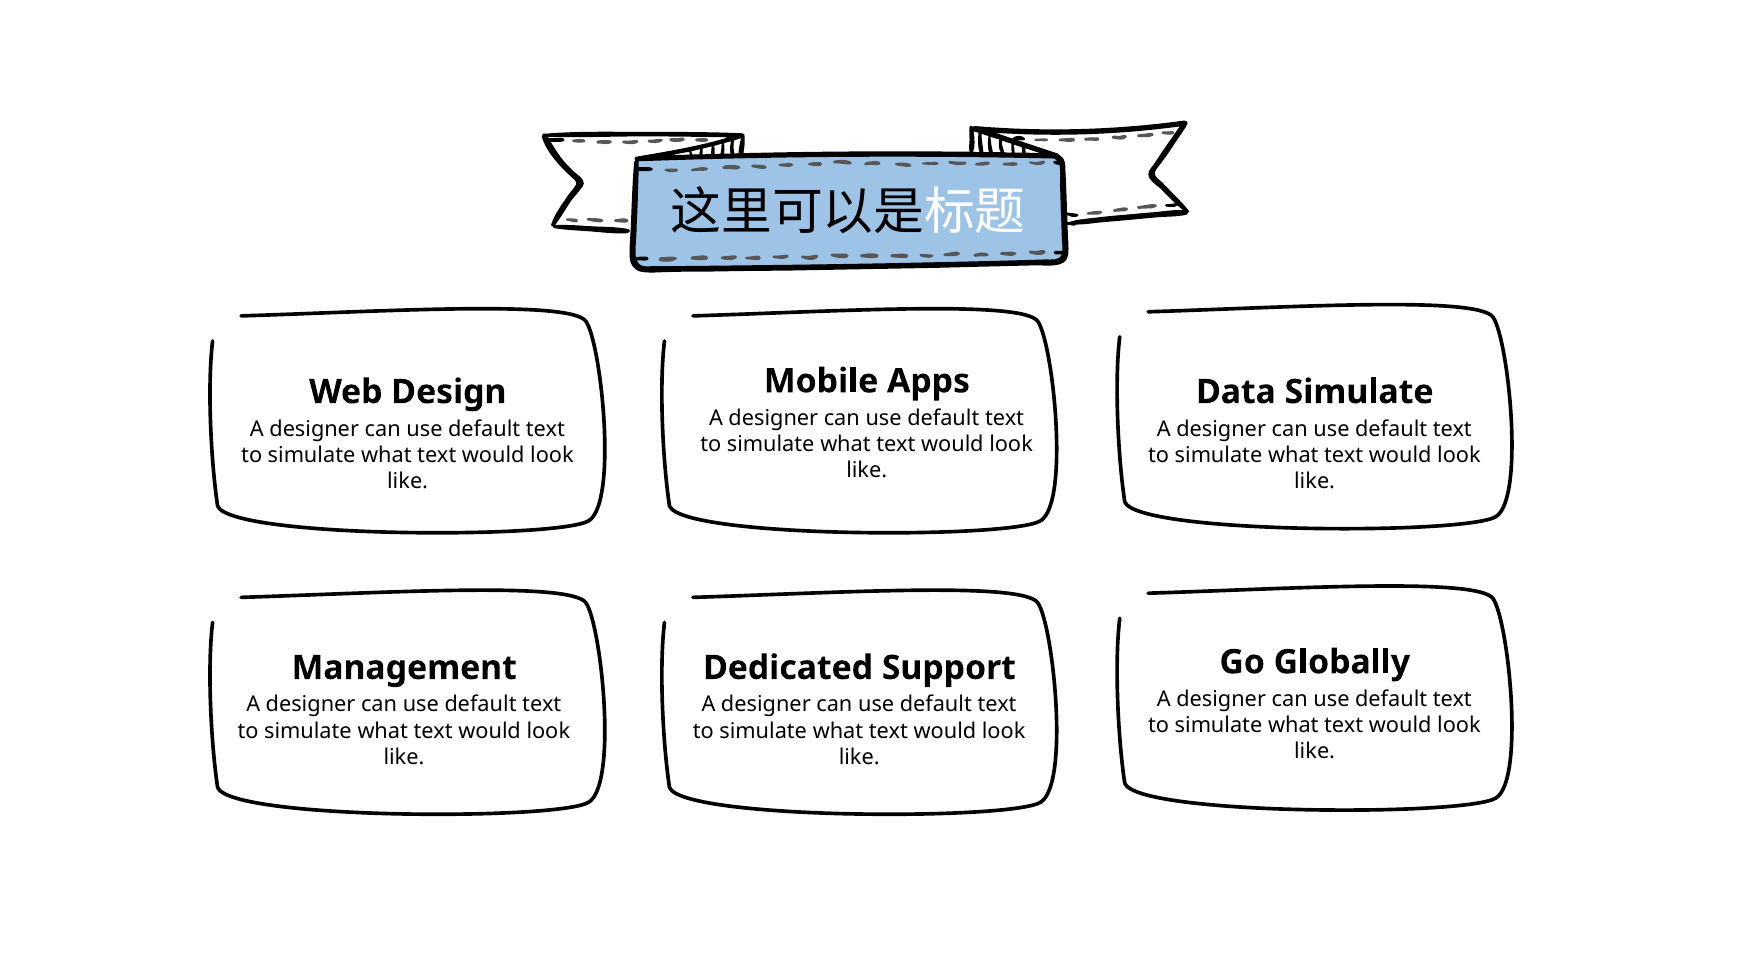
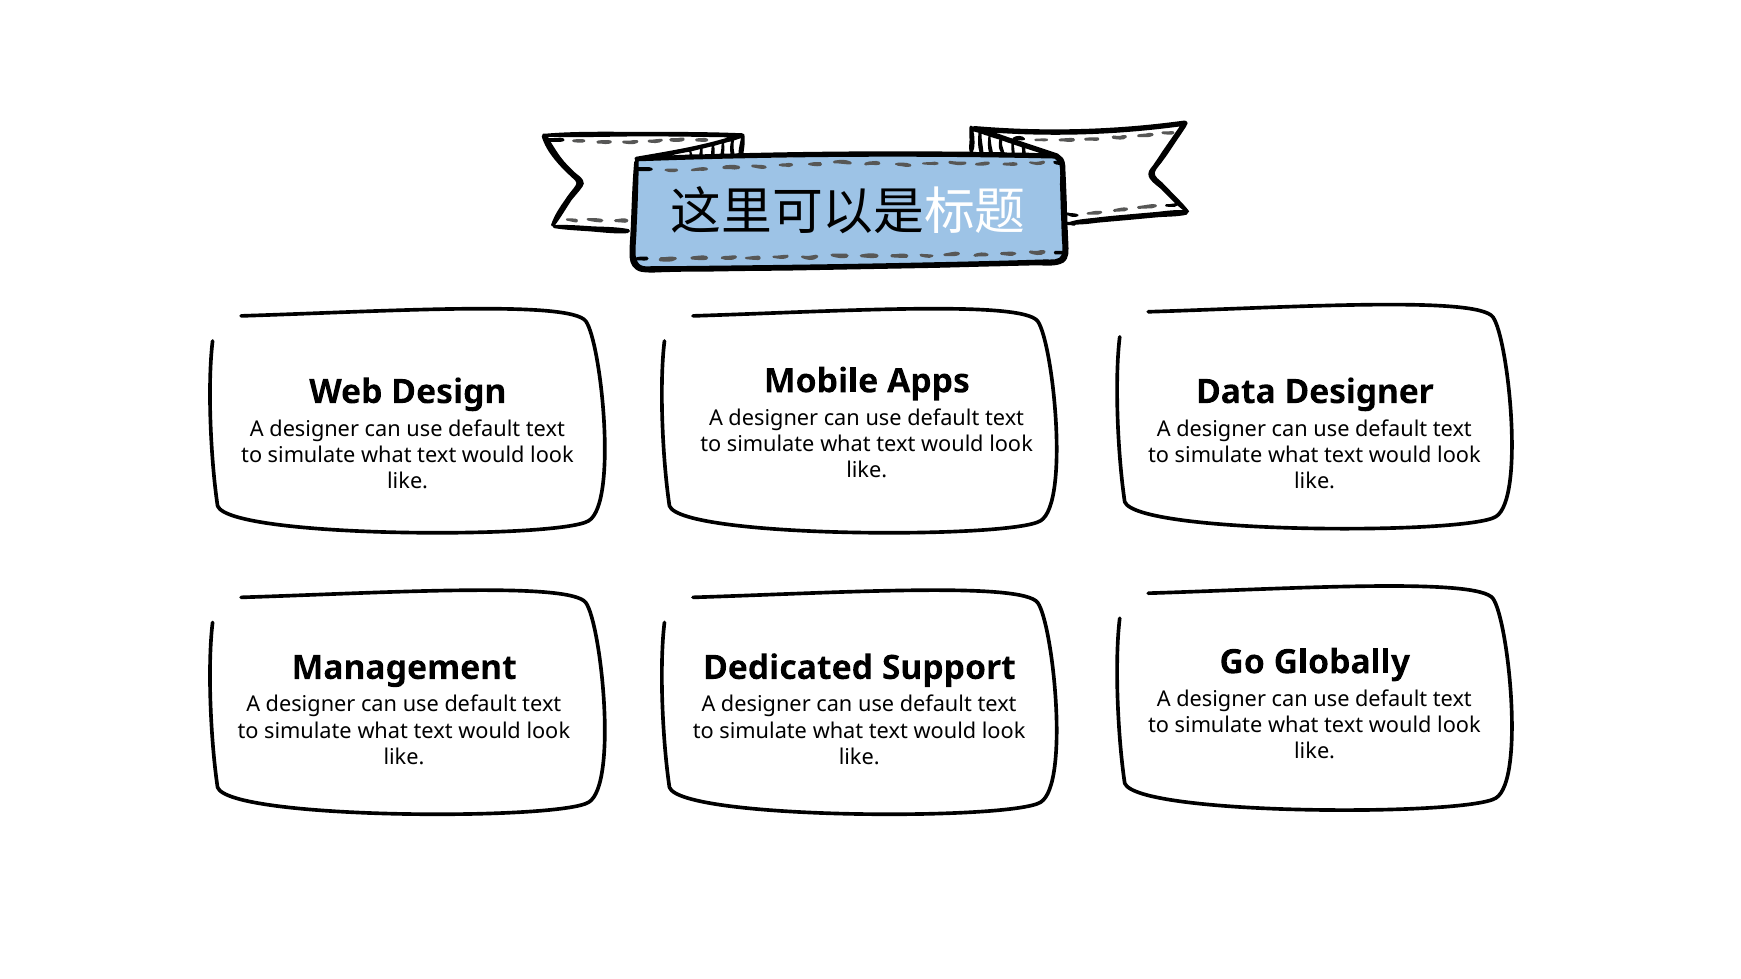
Data Simulate: Simulate -> Designer (1359, 392)
